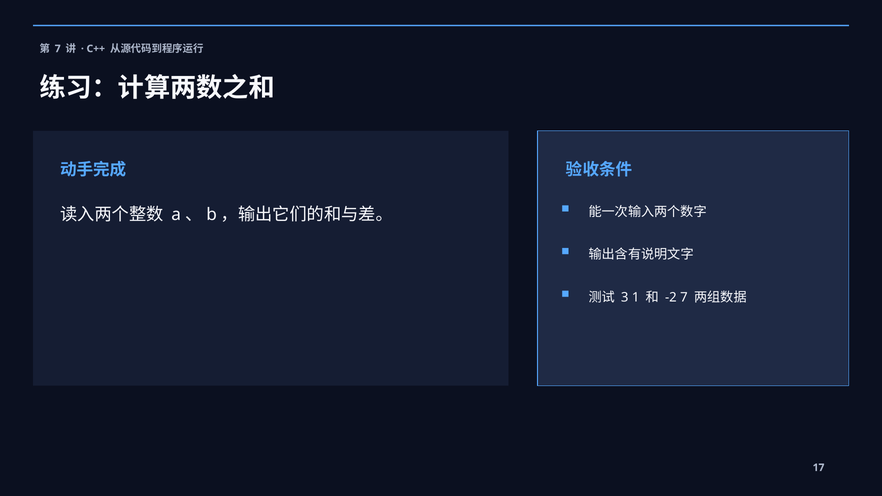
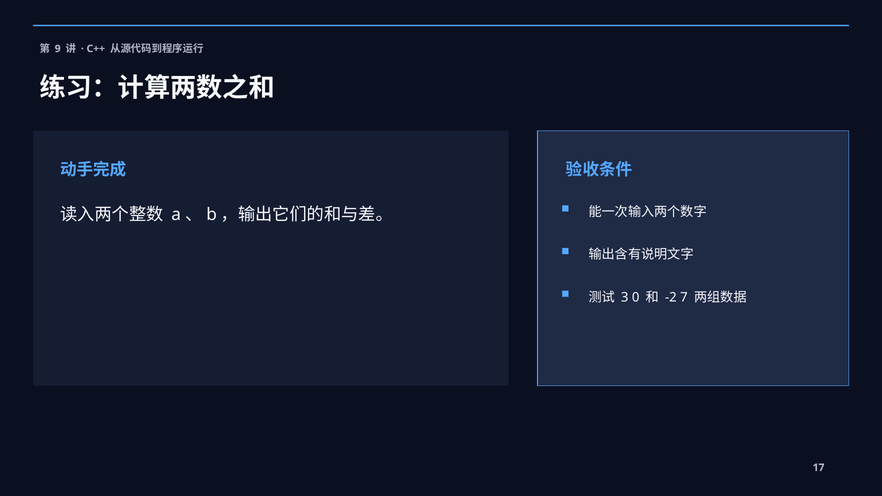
7: 7 -> 9 (58, 49)
1: 1 -> 0 (636, 297)
